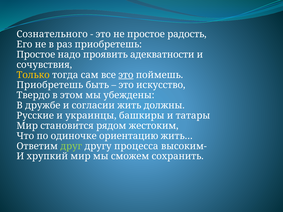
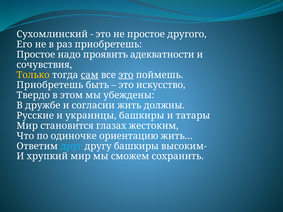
Сознательного: Сознательного -> Сухомлинский (52, 34)
радость: радость -> другого (187, 34)
сам underline: none -> present (90, 75)
рядом: рядом -> глазах (111, 126)
друг colour: light green -> light blue (71, 146)
другу процесса: процесса -> башкиры (136, 146)
